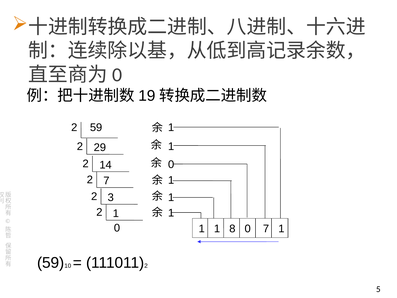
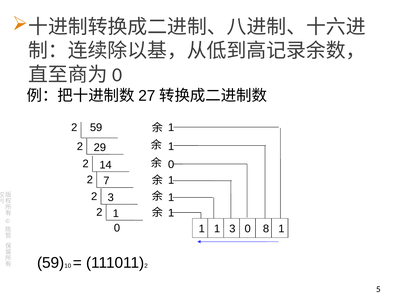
19: 19 -> 27 (147, 96)
1 8: 8 -> 3 (232, 229)
0 7: 7 -> 8 (266, 229)
